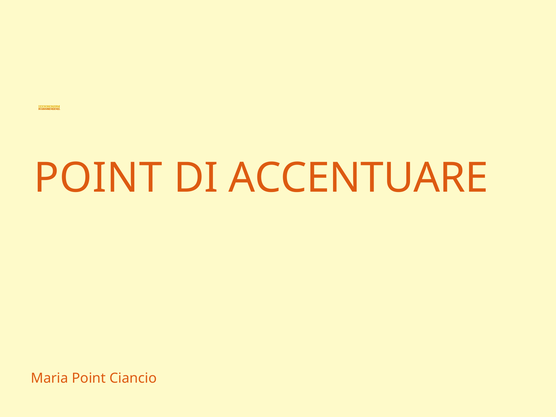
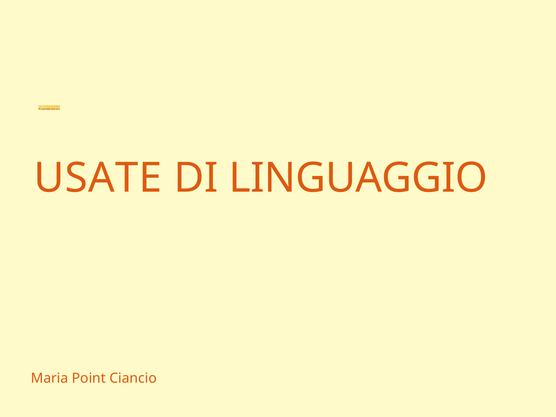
POINT: POINT -> USATE (98, 178)
ACCENTUARE: ACCENTUARE -> LINGUAGGIO (358, 178)
